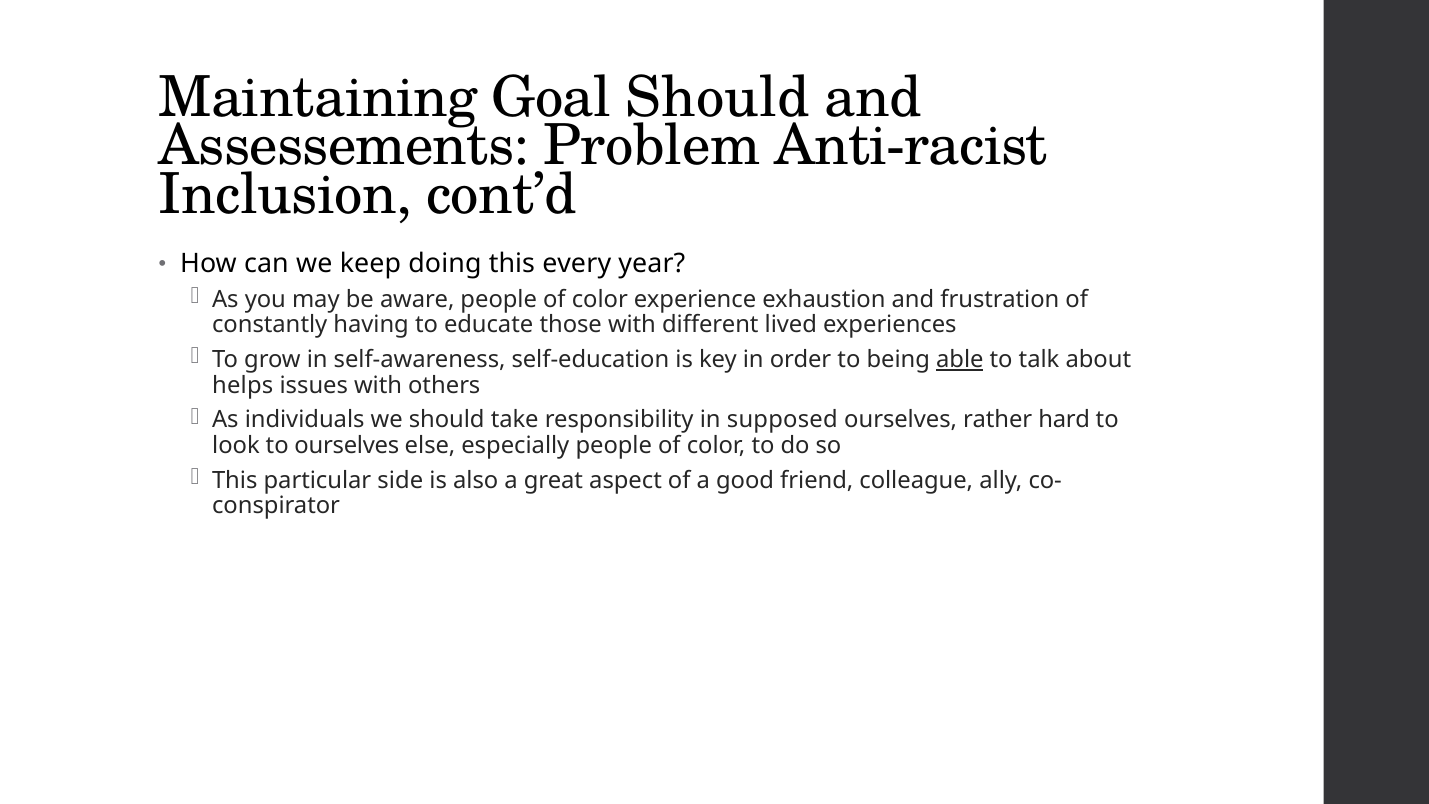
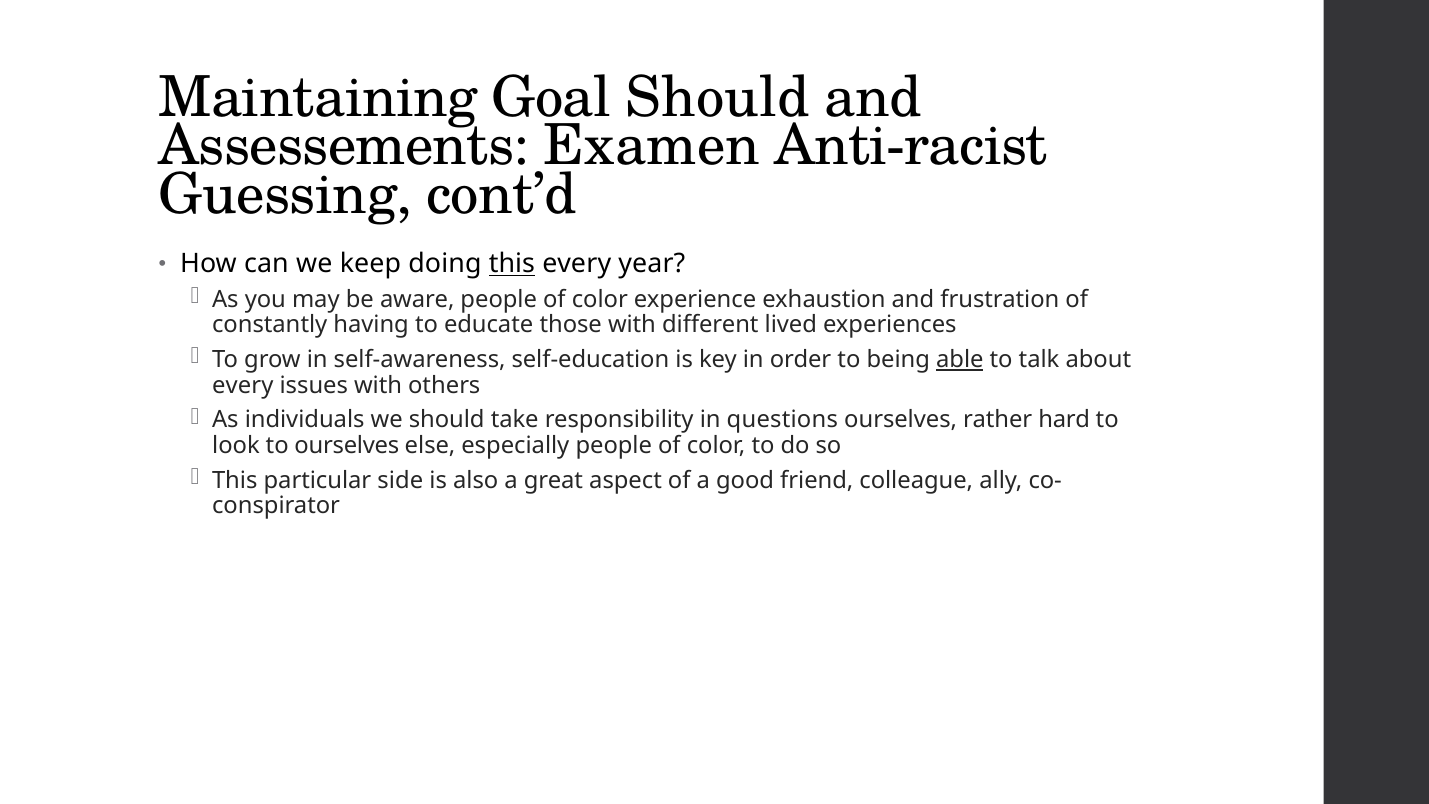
Problem: Problem -> Examen (652, 146)
Inclusion: Inclusion -> Guessing (286, 195)
this underline: none -> present (512, 264)
helps: helps -> every (243, 385)
supposed: supposed -> questions (782, 420)
